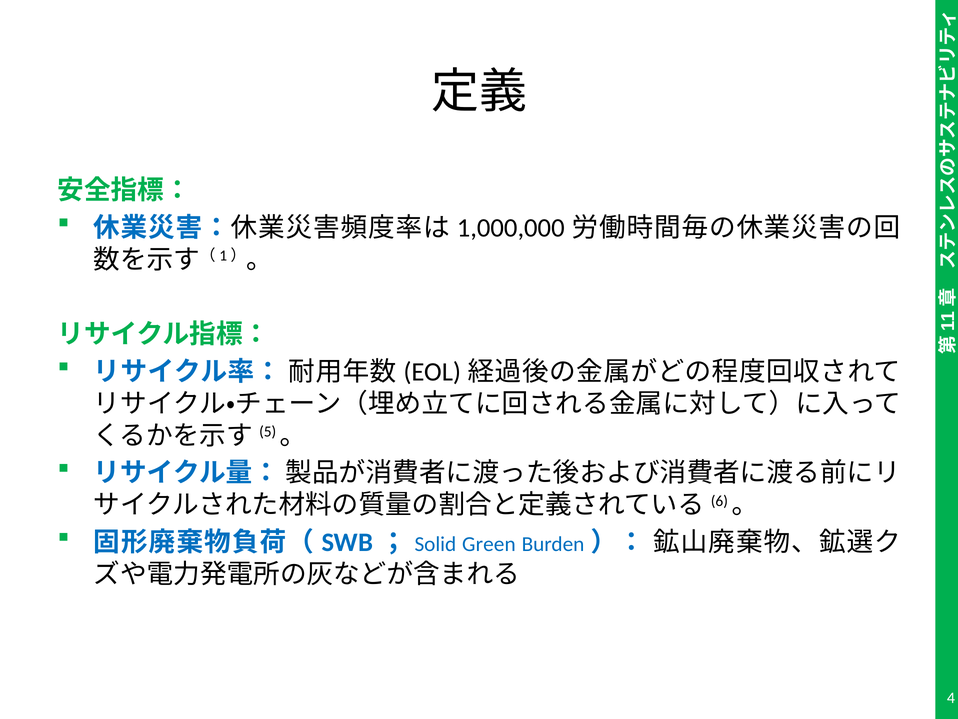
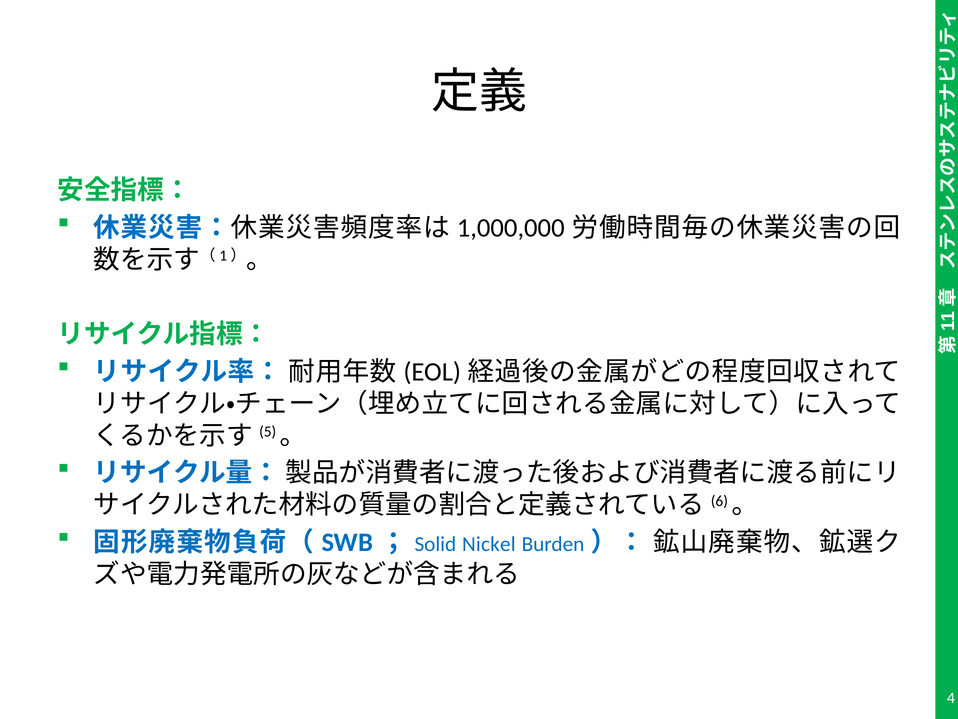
Green: Green -> Nickel (489, 544)
